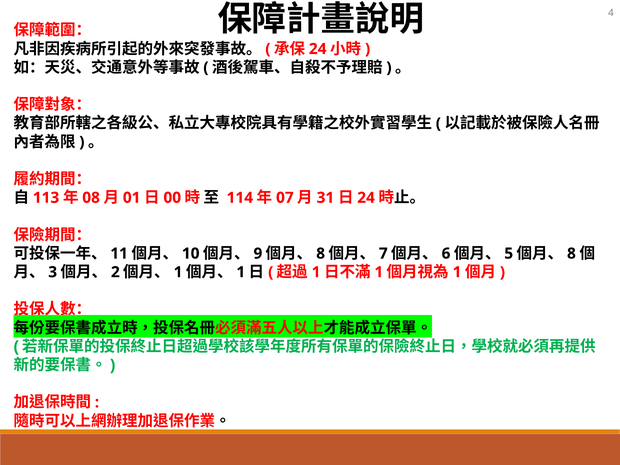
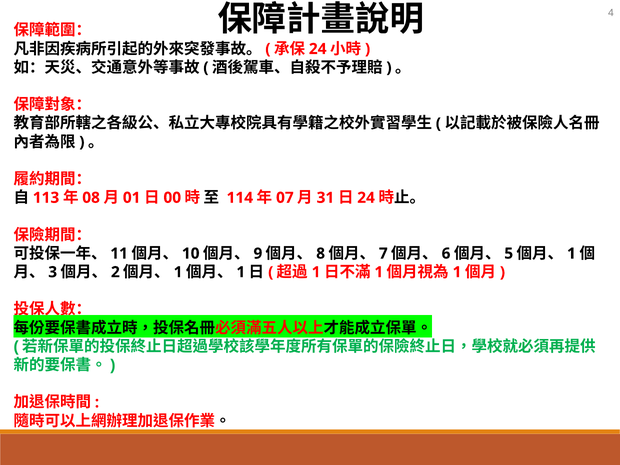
8: 8 -> 1 (571, 254)
